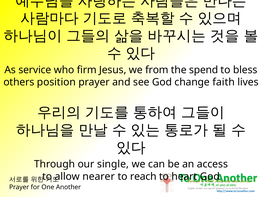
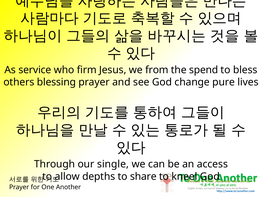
position: position -> blessing (56, 82)
faith: faith -> pure (224, 82)
nearer: nearer -> depths (99, 176)
reach: reach -> share (143, 176)
heart: heart -> kneel (184, 176)
